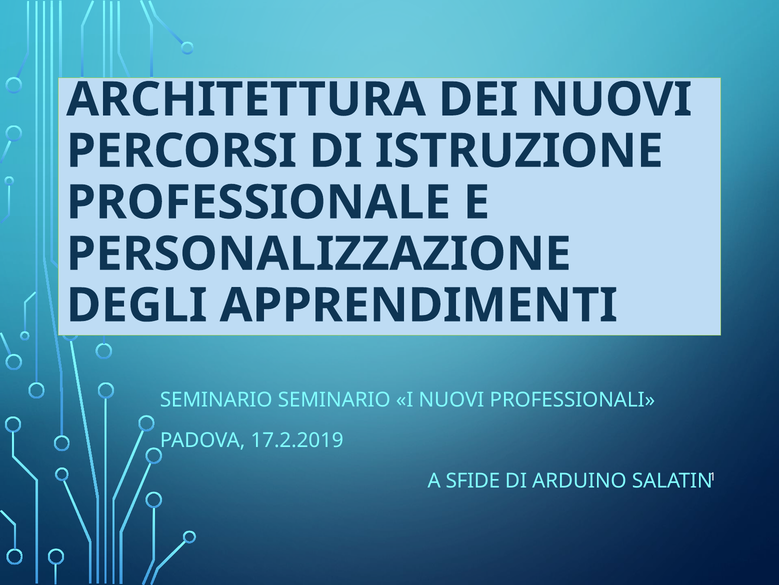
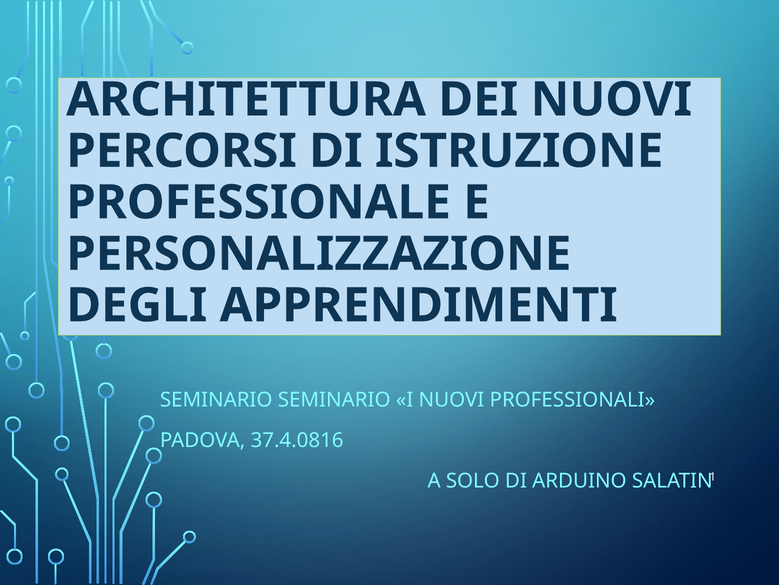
17.2.2019: 17.2.2019 -> 37.4.0816 (297, 440)
SFIDE: SFIDE -> SOLO (473, 480)
